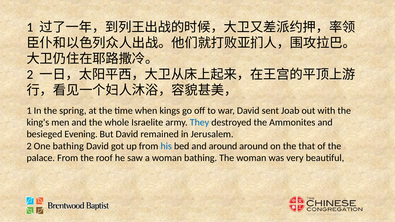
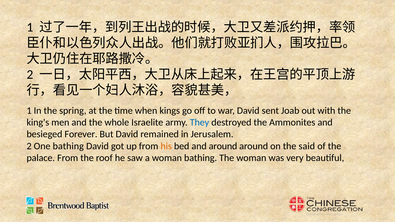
Evening: Evening -> Forever (81, 134)
his colour: blue -> orange (166, 146)
that: that -> said (307, 146)
